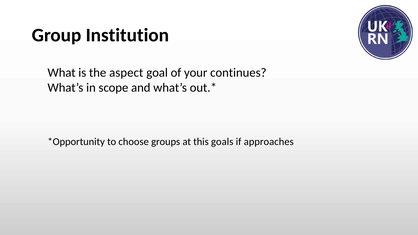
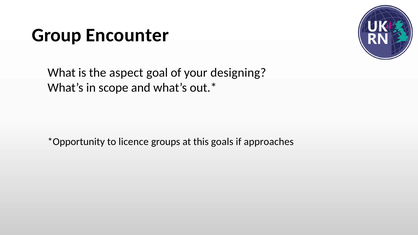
Institution: Institution -> Encounter (127, 35)
continues: continues -> designing (238, 73)
choose: choose -> licence (134, 142)
